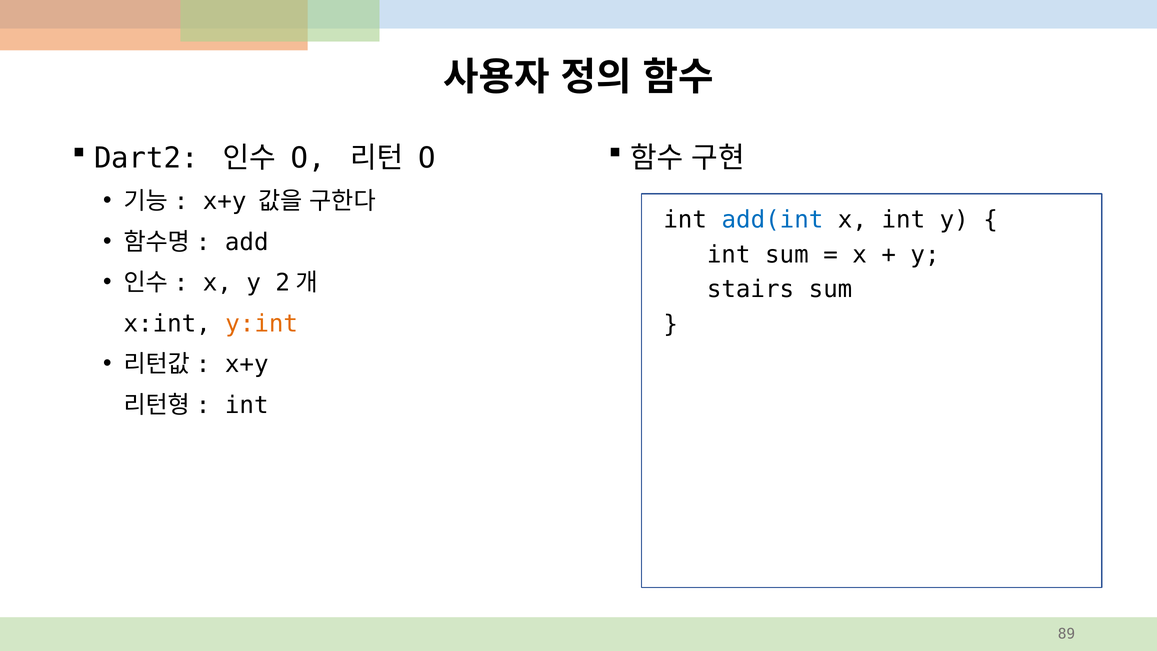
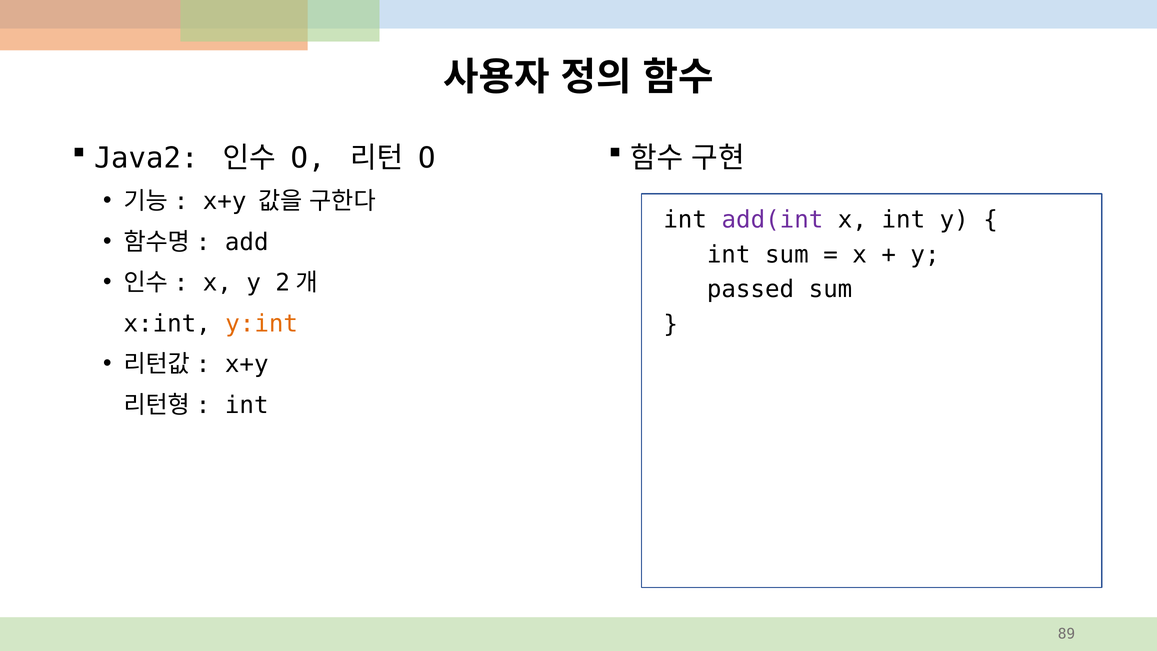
Dart2: Dart2 -> Java2 (146, 158)
add(int colour: blue -> purple (772, 220)
stairs: stairs -> passed (750, 289)
